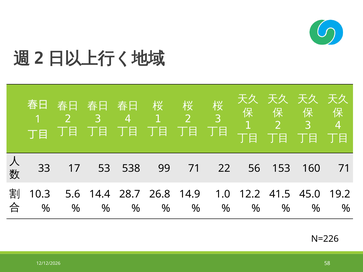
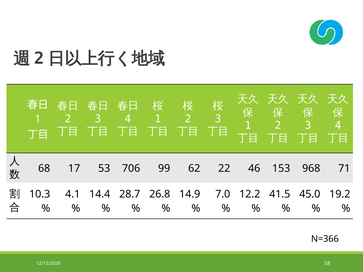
33: 33 -> 68 (44, 169)
538: 538 -> 706 (131, 169)
99 71: 71 -> 62 (194, 169)
56: 56 -> 46 (254, 169)
160: 160 -> 968 (311, 169)
5.6: 5.6 -> 4.1 (73, 194)
1.0: 1.0 -> 7.0 (223, 194)
N=226: N=226 -> N=366 (325, 239)
